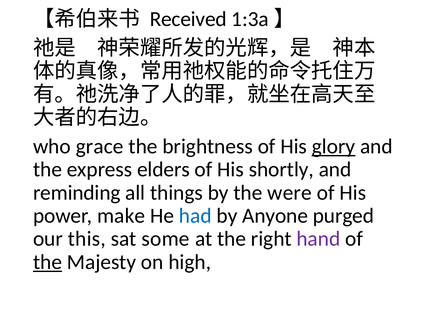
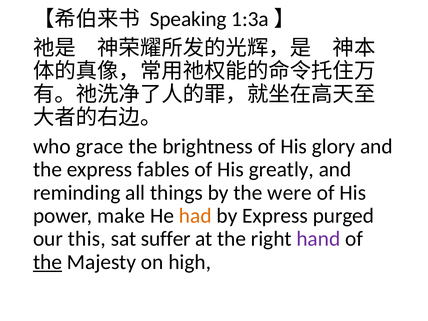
Received: Received -> Speaking (188, 19)
glory underline: present -> none (334, 146)
elders: elders -> fables (163, 170)
shortly: shortly -> greatly (281, 170)
had colour: blue -> orange (195, 216)
by Anyone: Anyone -> Express (275, 216)
some: some -> suffer (166, 239)
